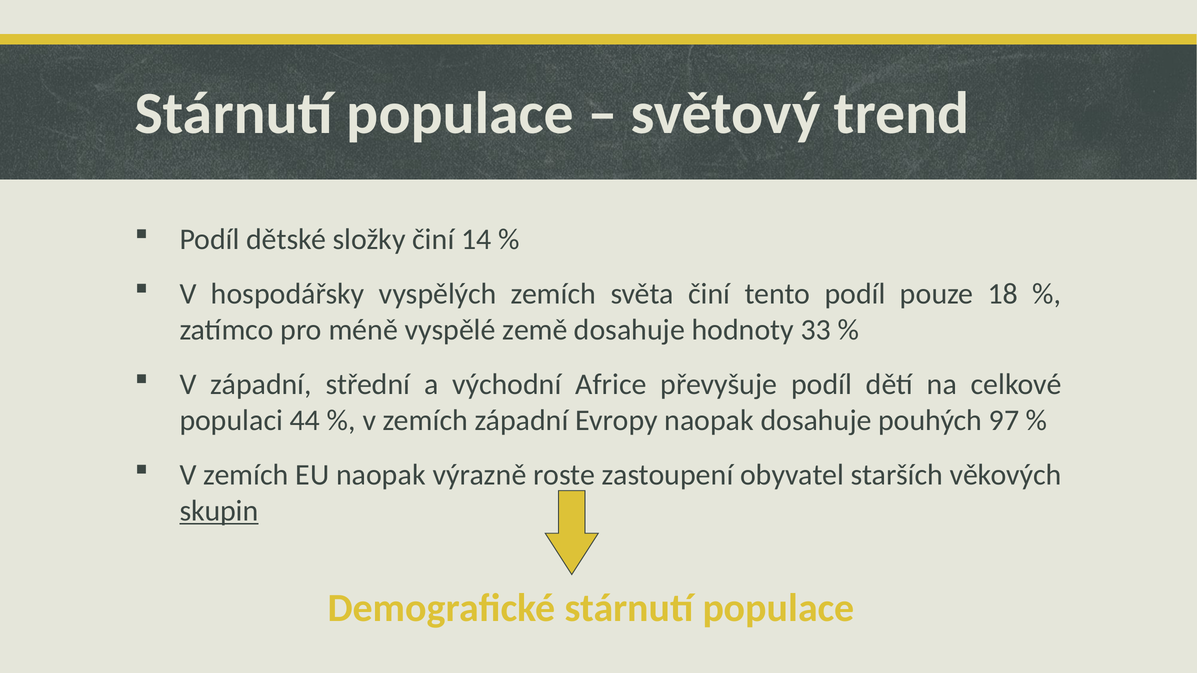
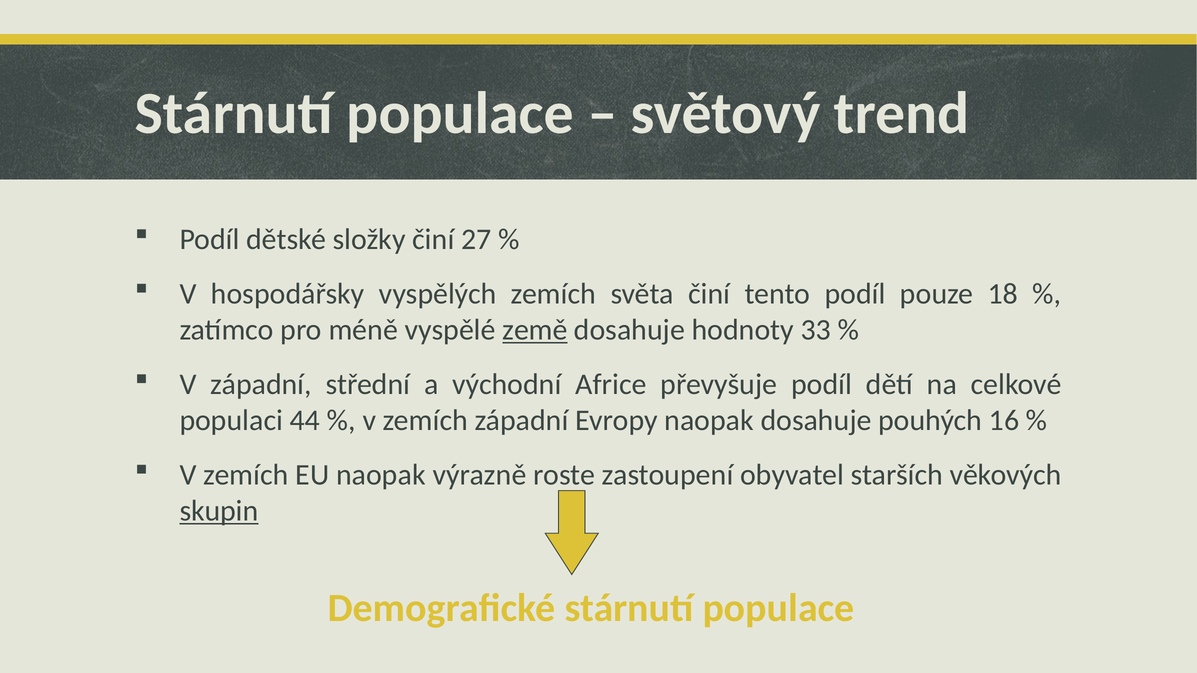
14: 14 -> 27 (476, 240)
země underline: none -> present (535, 330)
97: 97 -> 16 (1004, 421)
